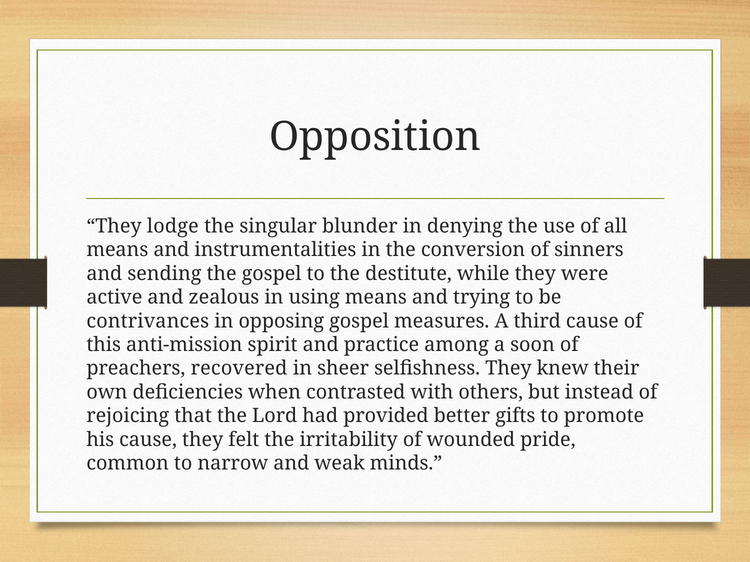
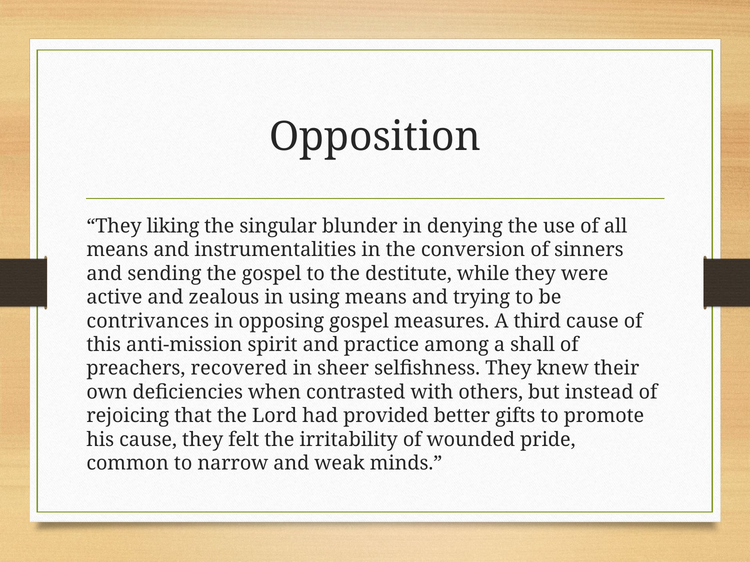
lodge: lodge -> liking (173, 226)
soon: soon -> shall (533, 345)
